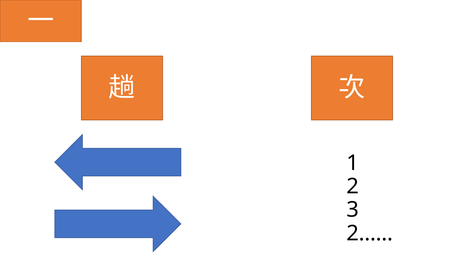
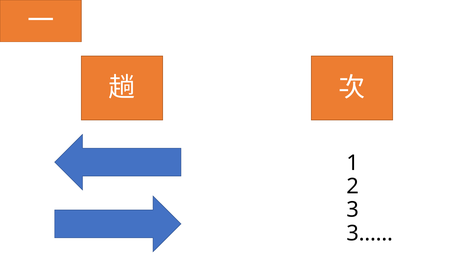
2……: 2…… -> 3…… (370, 234)
